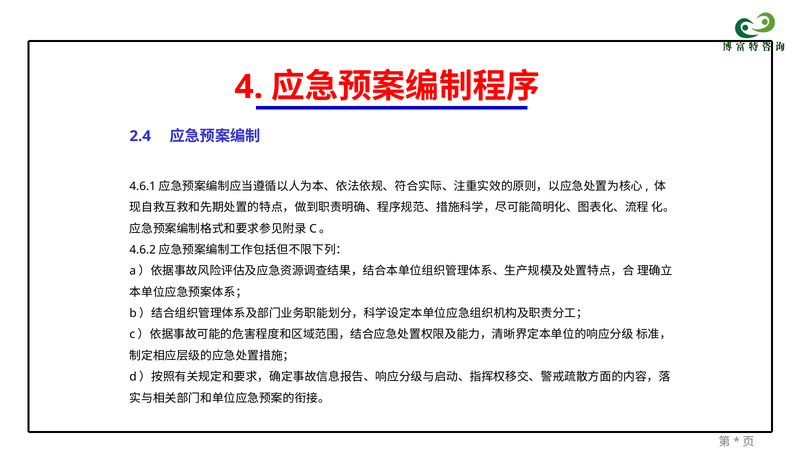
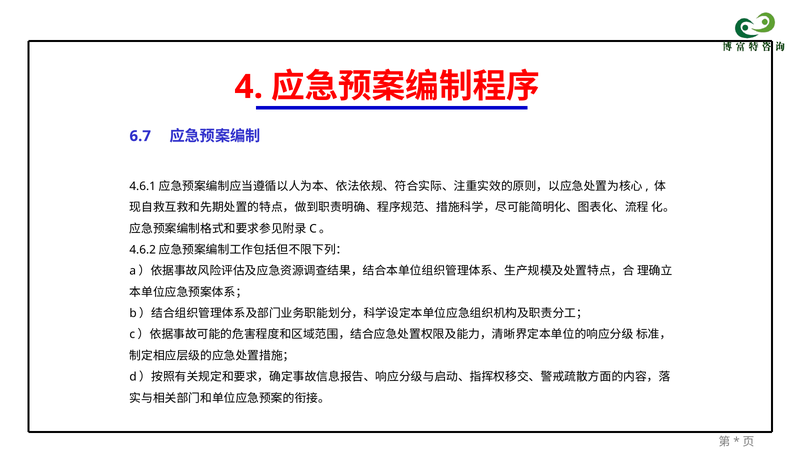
2.4: 2.4 -> 6.7 (140, 136)
